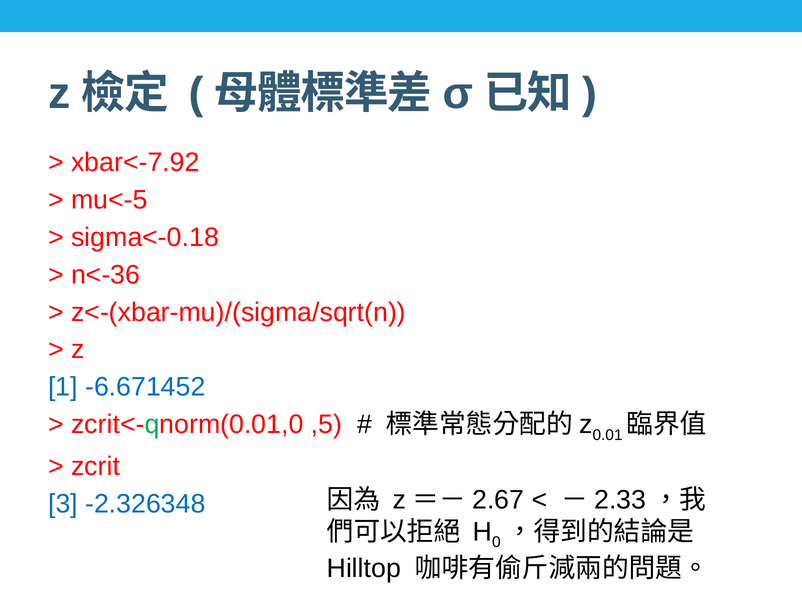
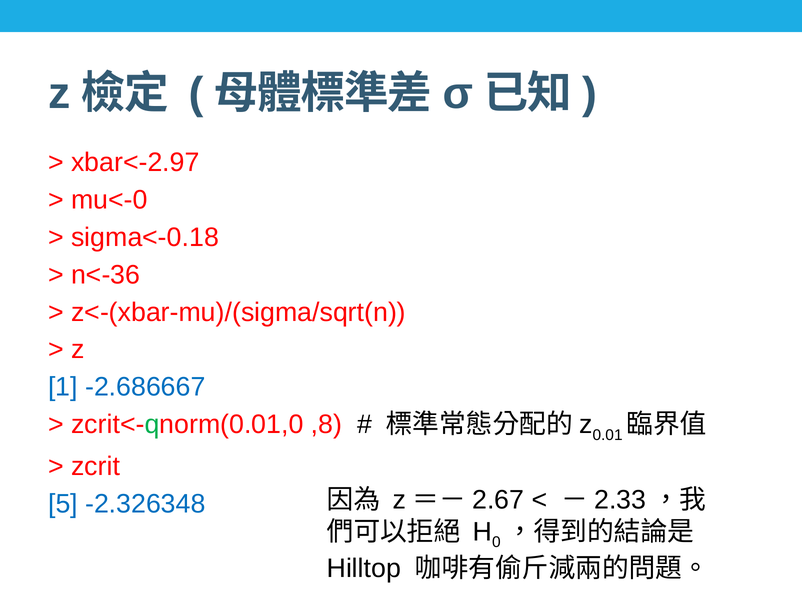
xbar<-7.92: xbar<-7.92 -> xbar<-2.97 (135, 162)
mu<-5: mu<-5 -> mu<-0 (109, 200)
-6.671452: -6.671452 -> -2.686667 (145, 387)
,5: ,5 -> ,8 (327, 424)
3: 3 -> 5 (63, 503)
